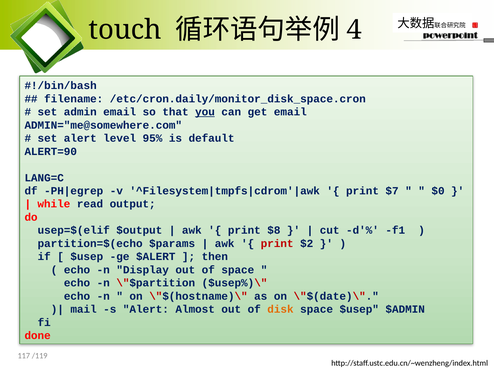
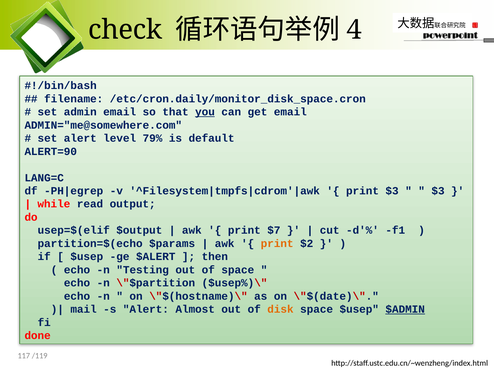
touch: touch -> check (125, 30)
95%: 95% -> 79% (152, 138)
print $7: $7 -> $3 (392, 191)
$0: $0 -> $3 (438, 191)
$8: $8 -> $7 (274, 231)
print colour: red -> orange (277, 244)
Display: Display -> Testing (143, 270)
$ADMIN underline: none -> present (405, 310)
